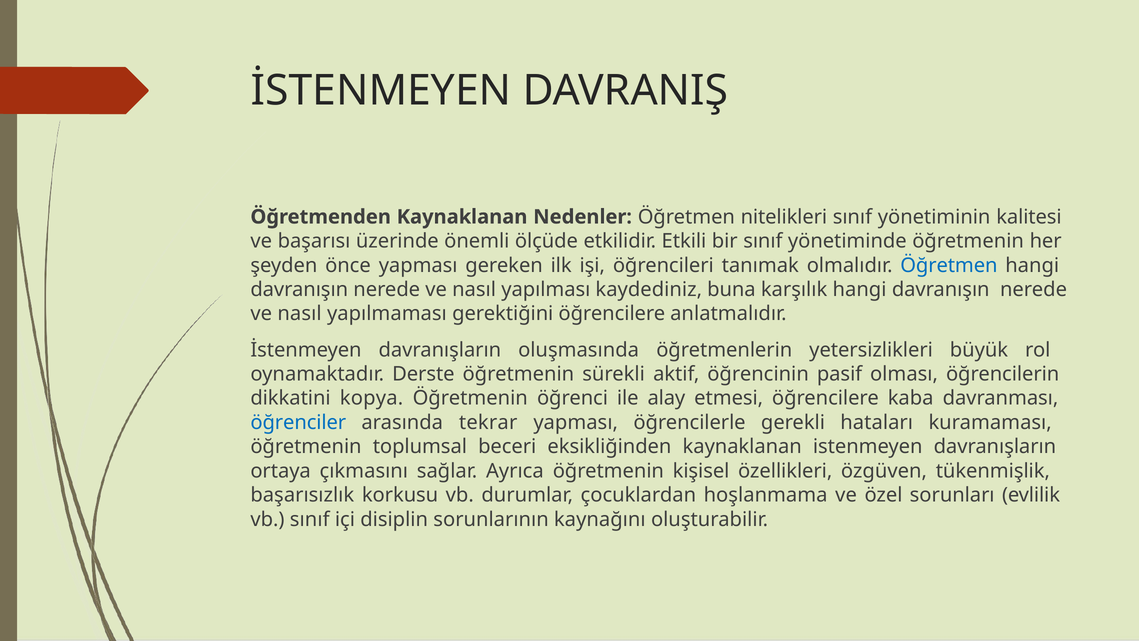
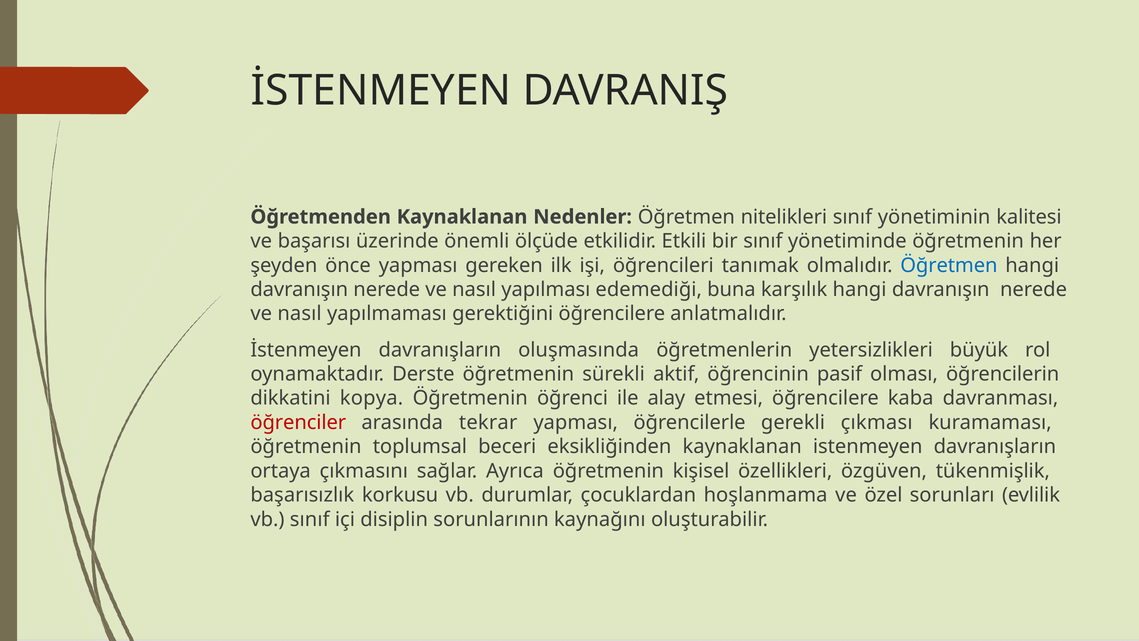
kaydediniz: kaydediniz -> edemediği (649, 289)
öğrenciler colour: blue -> red (298, 422)
hataları: hataları -> çıkması (877, 422)
